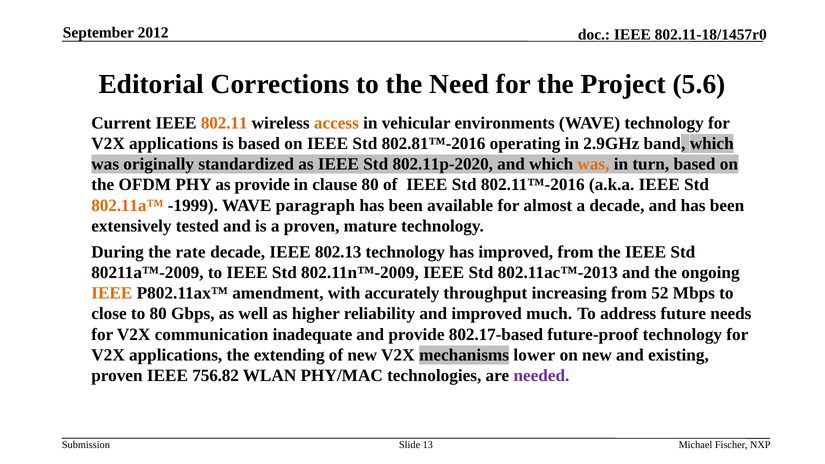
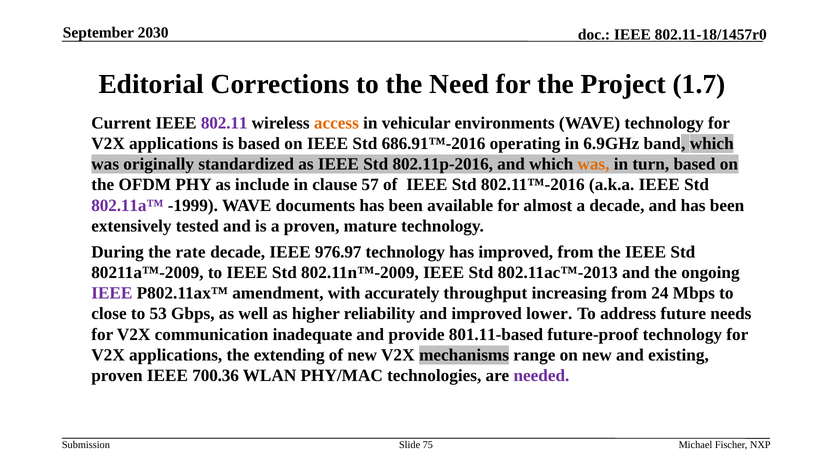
2012: 2012 -> 2030 (153, 33)
5.6: 5.6 -> 1.7 (699, 84)
802.11 colour: orange -> purple (224, 123)
802.81™-2016: 802.81™-2016 -> 686.91™-2016 (434, 144)
2.9GHz: 2.9GHz -> 6.9GHz (611, 144)
802.11p-2020: 802.11p-2020 -> 802.11p-2016 (443, 164)
as provide: provide -> include (262, 185)
clause 80: 80 -> 57 (370, 185)
802.11a™ colour: orange -> purple (127, 205)
paragraph: paragraph -> documents (315, 205)
802.13: 802.13 -> 976.97 (338, 252)
IEEE colour: orange -> purple (112, 293)
52: 52 -> 24 (660, 293)
to 80: 80 -> 53 (158, 314)
much: much -> lower (549, 314)
802.17-based: 802.17-based -> 801.11-based (496, 334)
lower: lower -> range (534, 355)
756.82: 756.82 -> 700.36 (216, 376)
13: 13 -> 75 (428, 445)
